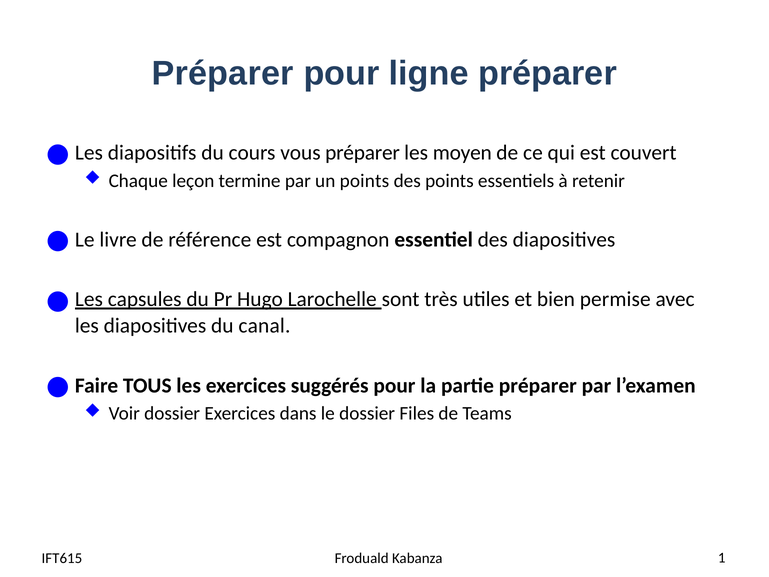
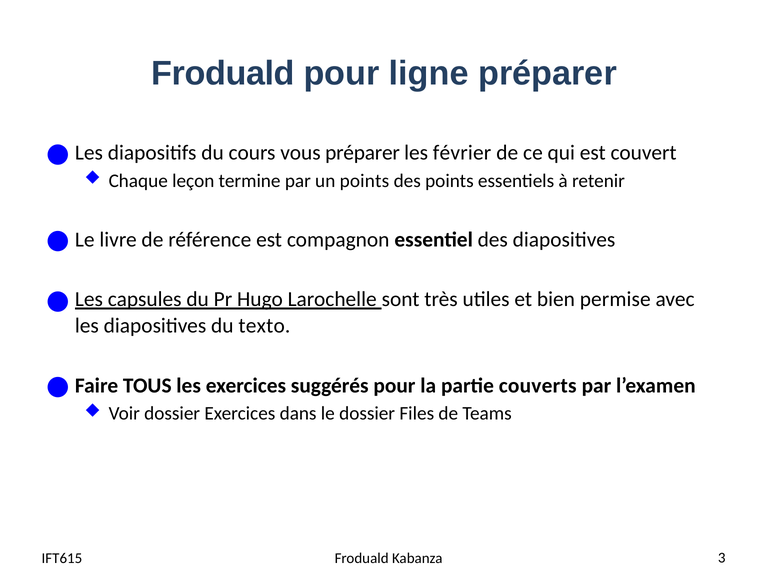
Préparer: Préparer -> Froduald (223, 74)
moyen: moyen -> février (462, 153)
canal: canal -> texto (264, 325)
partie préparer: préparer -> couverts (538, 385)
1: 1 -> 3 (722, 558)
